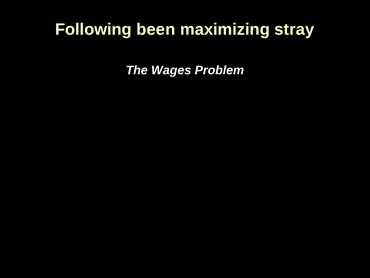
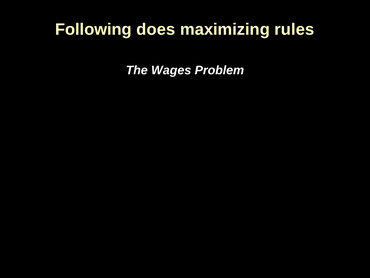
been: been -> does (156, 29)
stray: stray -> rules (294, 29)
